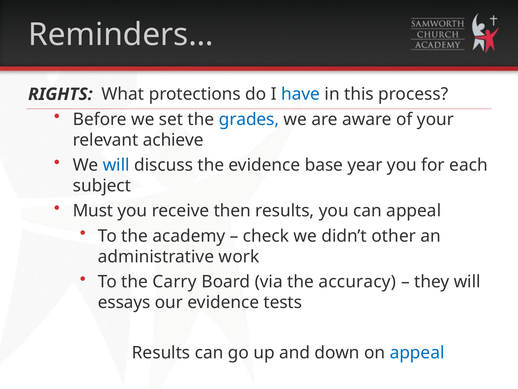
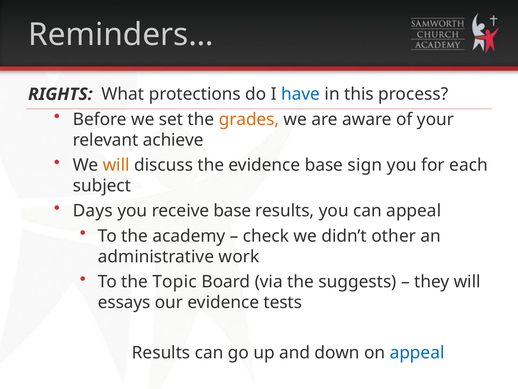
grades colour: blue -> orange (249, 119)
will colour: blue -> orange (116, 165)
year: year -> sign (365, 165)
Must: Must -> Days (93, 211)
receive then: then -> base (232, 211)
Carry: Carry -> Topic (175, 281)
accuracy: accuracy -> suggests (357, 281)
